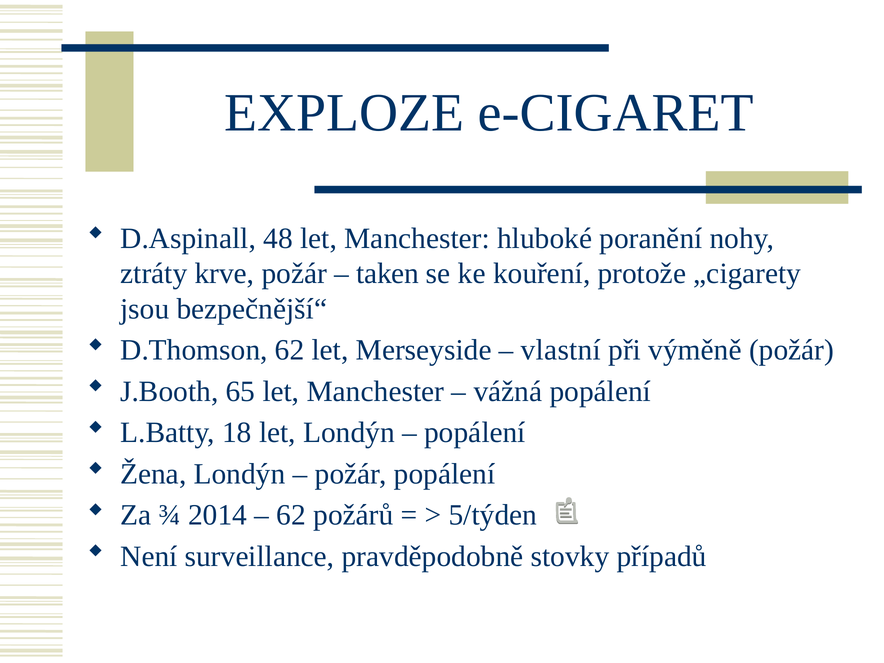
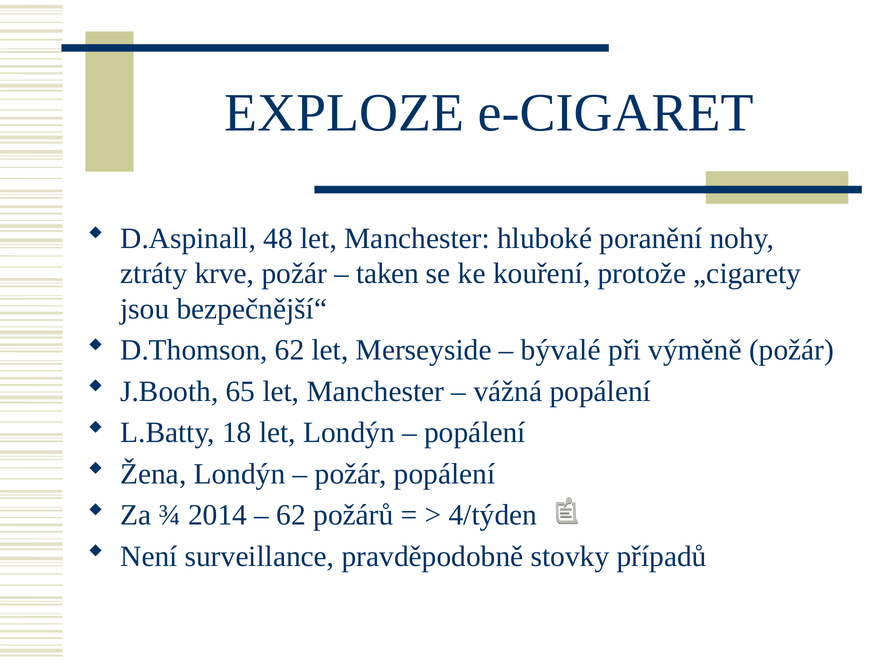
vlastní: vlastní -> bývalé (561, 350)
5/týden: 5/týden -> 4/týden (493, 515)
